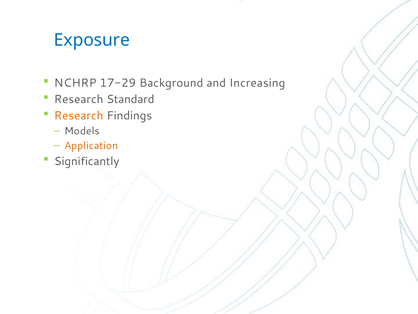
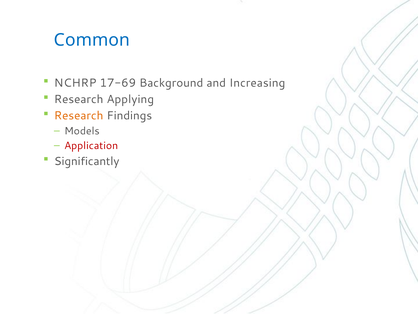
Exposure: Exposure -> Common (92, 40)
17-29: 17-29 -> 17-69 (118, 83)
Standard: Standard -> Applying (130, 99)
Application colour: orange -> red (91, 145)
